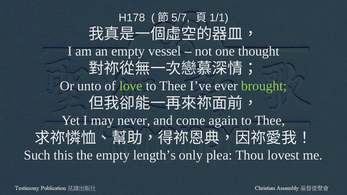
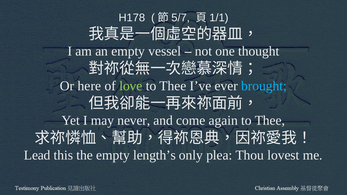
unto: unto -> here (89, 86)
brought colour: light green -> light blue (264, 86)
Such: Such -> Lead (37, 155)
